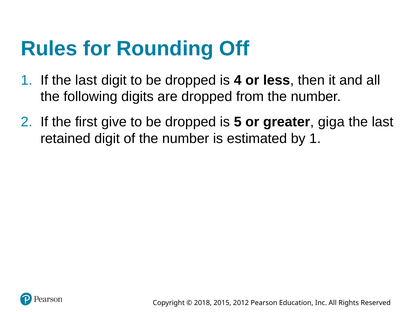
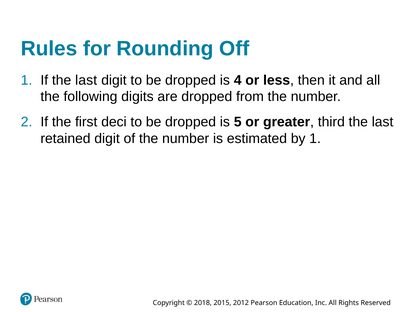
give: give -> deci (114, 122)
giga: giga -> third (331, 122)
